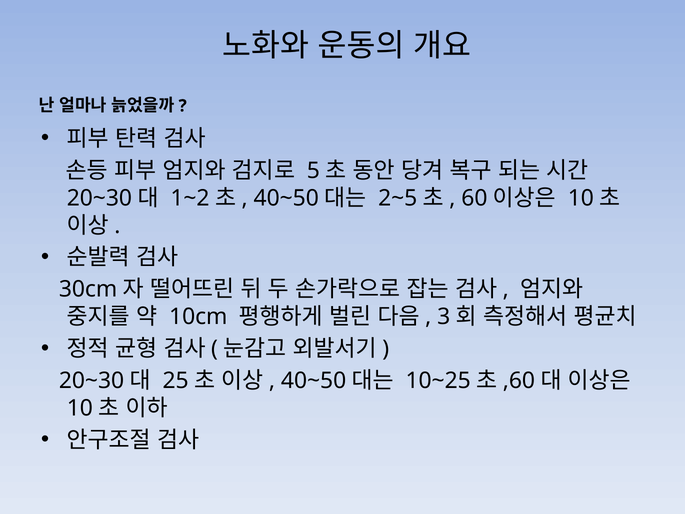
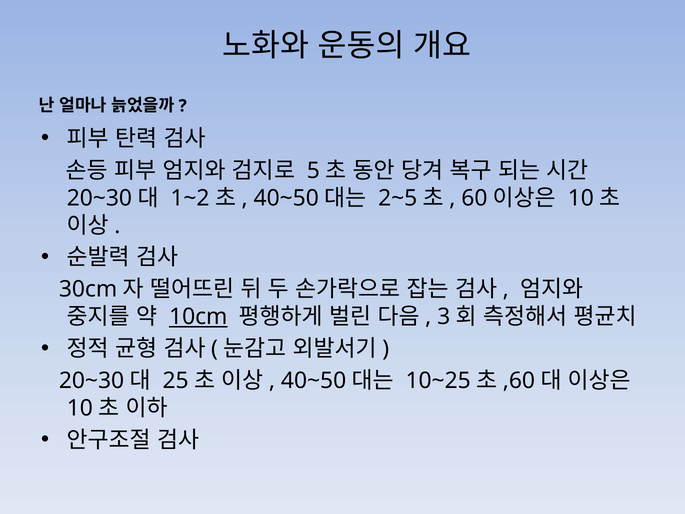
10cm underline: none -> present (198, 317)
